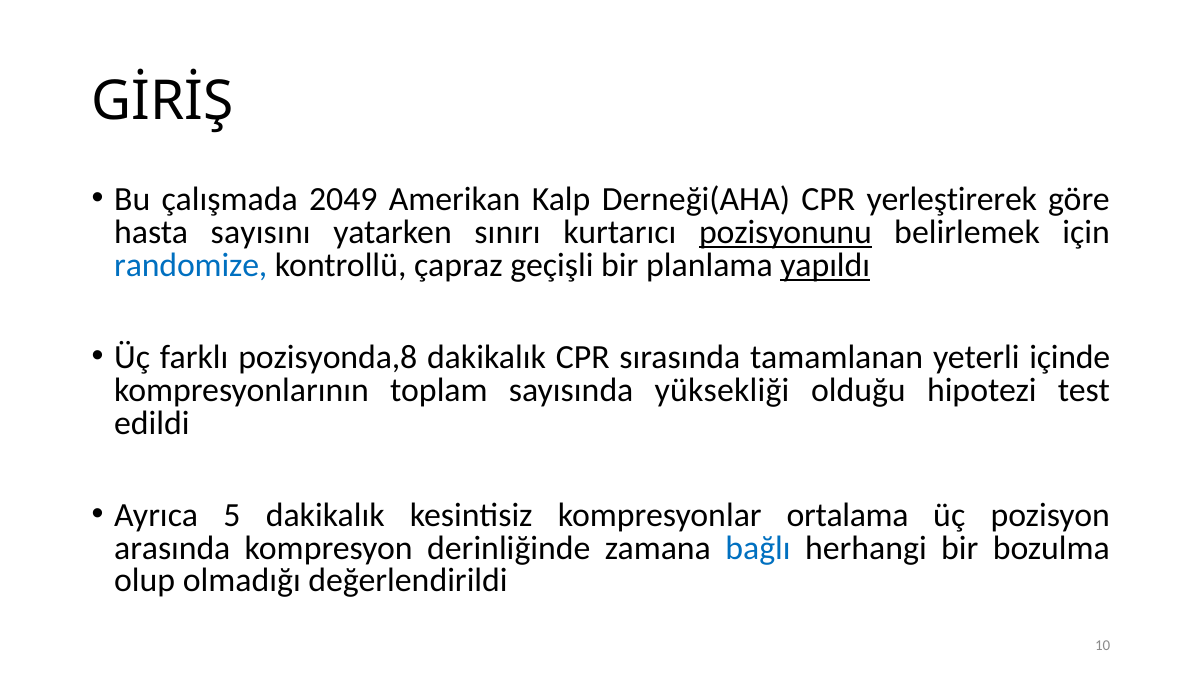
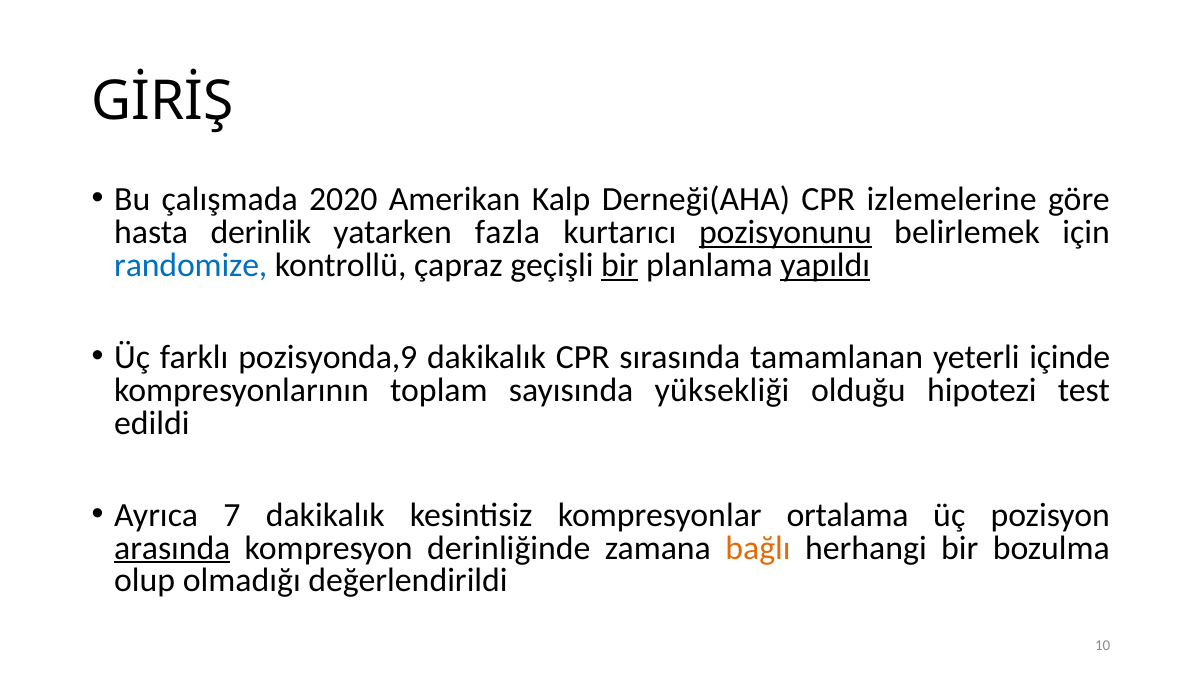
2049: 2049 -> 2020 (343, 200)
yerleştirerek: yerleştirerek -> izlemelerine (952, 200)
sayısını: sayısını -> derinlik (261, 233)
sınırı: sınırı -> fazla (507, 233)
bir underline: none -> present (620, 265)
pozisyonda,8: pozisyonda,8 -> pozisyonda,9 (328, 357)
5: 5 -> 7 (232, 515)
arasında underline: none -> present (172, 548)
bağlı colour: blue -> orange (758, 548)
